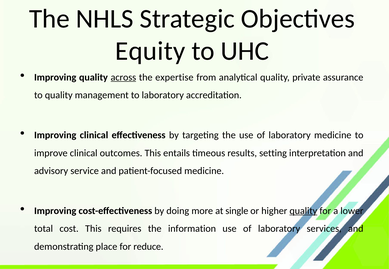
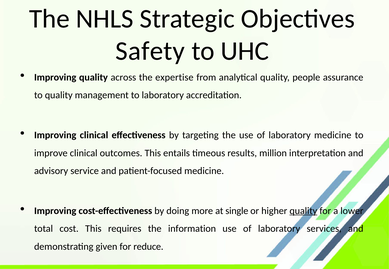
Equity: Equity -> Safety (150, 51)
across underline: present -> none (123, 77)
private: private -> people (306, 77)
setting: setting -> million (273, 153)
place: place -> given (107, 247)
